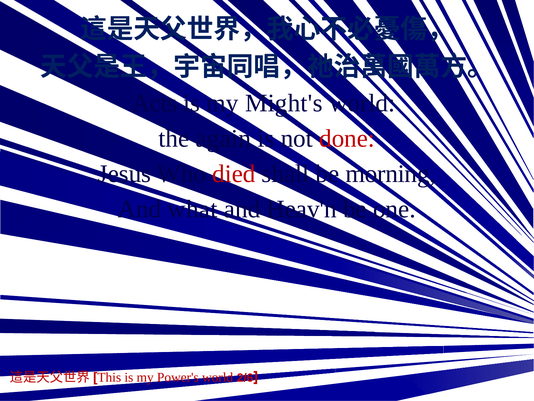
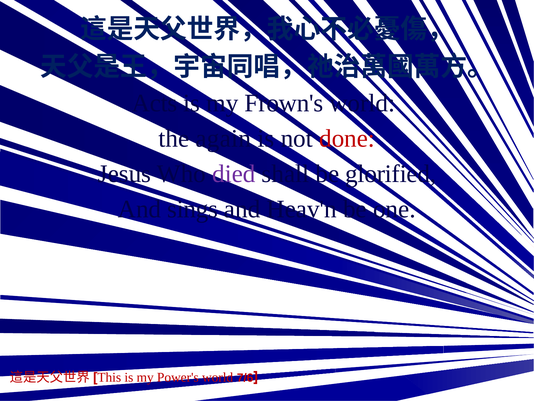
Might's: Might's -> Frown's (284, 103)
died colour: red -> purple (234, 173)
morning: morning -> glorified (391, 173)
what: what -> sings (193, 209)
2/6: 2/6 -> 7/6 (245, 377)
